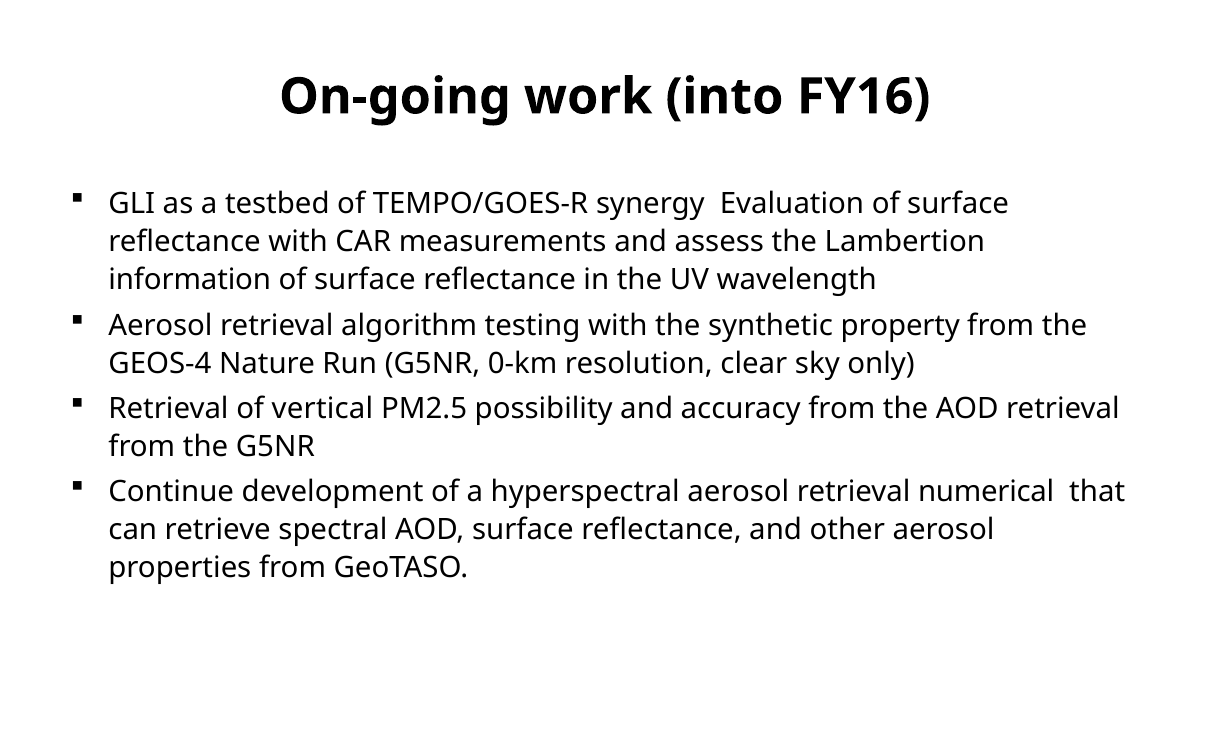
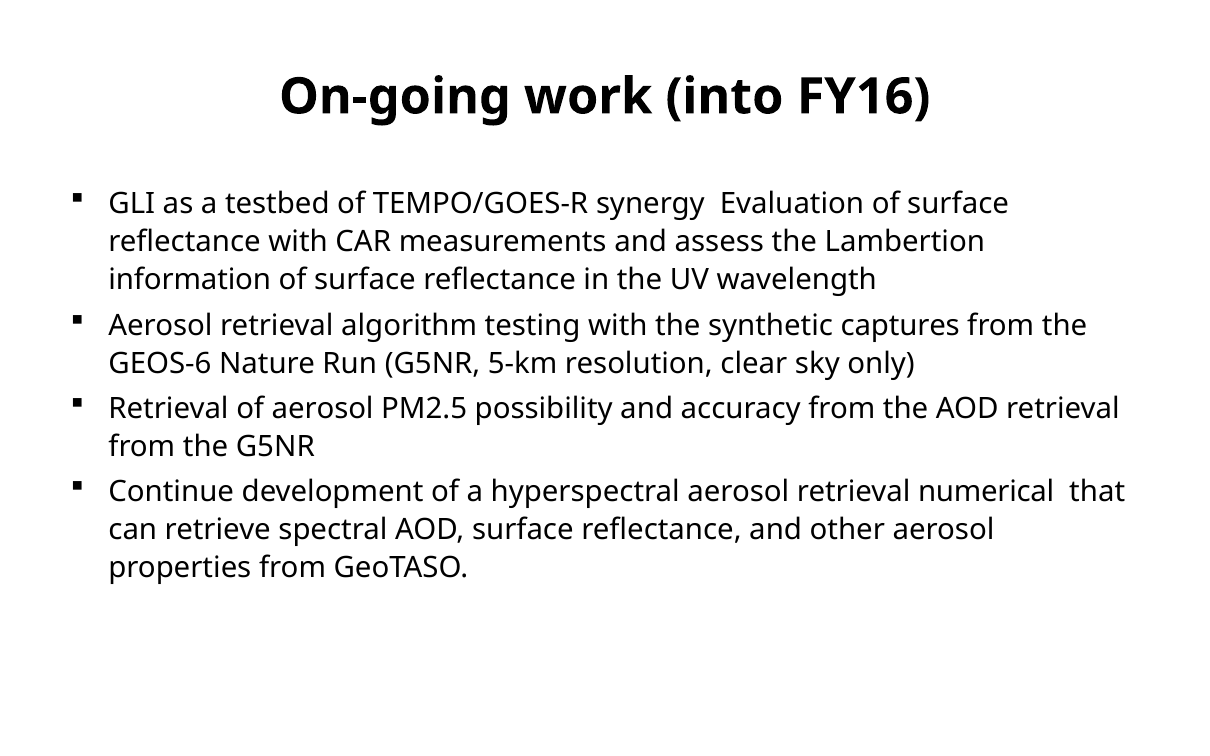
property: property -> captures (900, 325)
GEOS-4: GEOS-4 -> GEOS-6 (160, 364)
0-km: 0-km -> 5-km (523, 364)
of vertical: vertical -> aerosol (323, 409)
